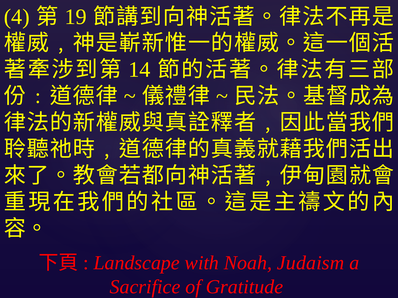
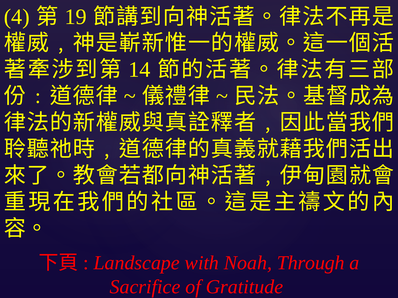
Judaism: Judaism -> Through (311, 263)
